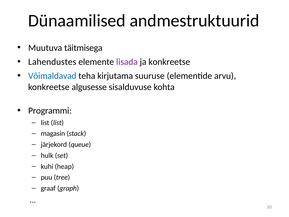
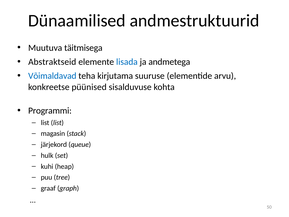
Lahendustes: Lahendustes -> Abstraktseid (52, 62)
lisada colour: purple -> blue (127, 62)
ja konkreetse: konkreetse -> andmetega (169, 62)
algusesse: algusesse -> püünised (89, 87)
